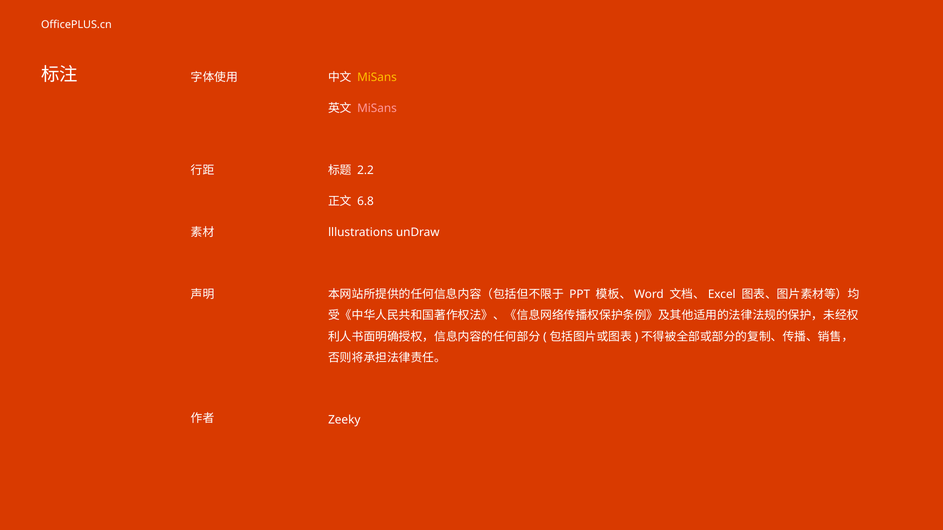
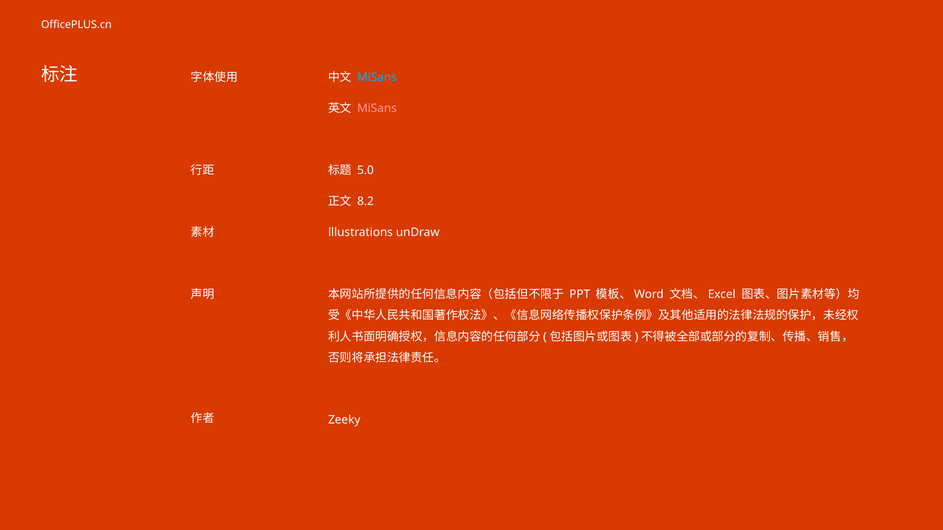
MiSans colour: yellow -> light blue (377, 77)
2.2: 2.2 -> 5.0 (365, 170)
6.8: 6.8 -> 8.2 (365, 201)
